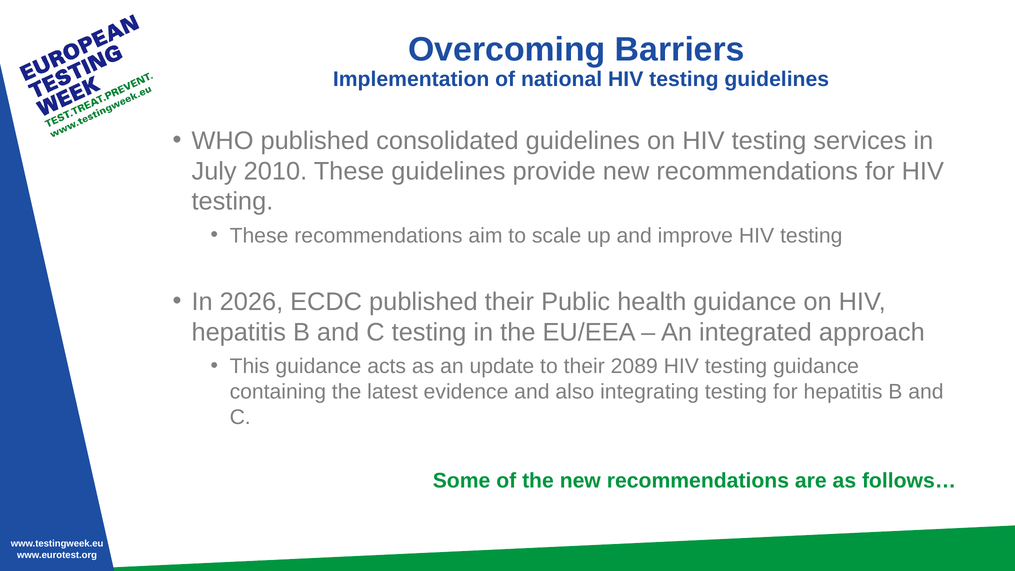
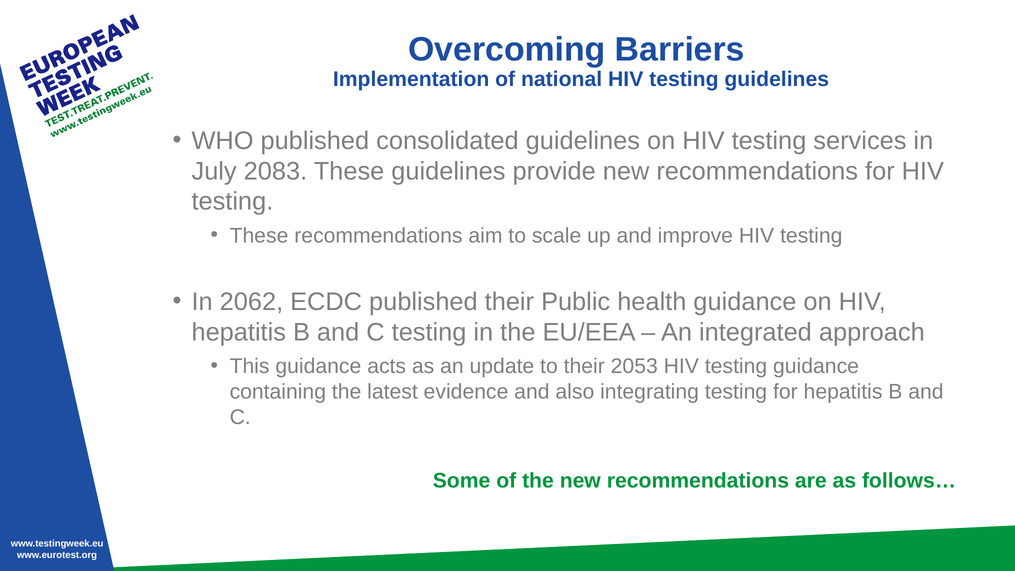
2010: 2010 -> 2083 (275, 171)
2026: 2026 -> 2062 (251, 302)
2089: 2089 -> 2053 (634, 366)
